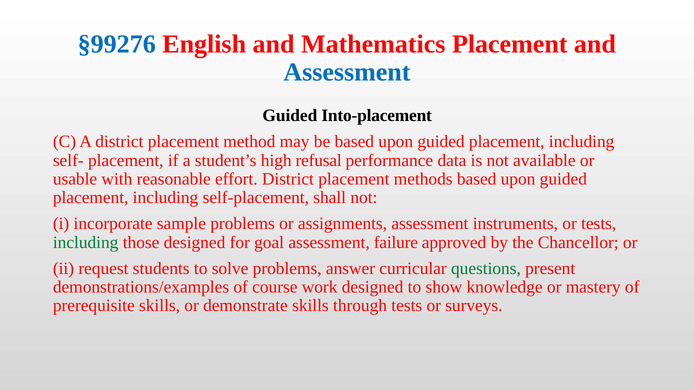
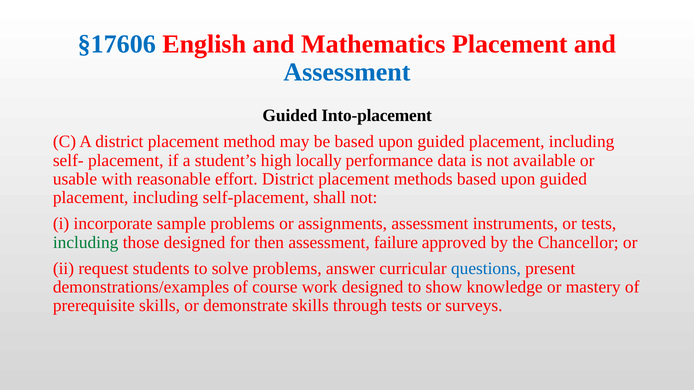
§99276: §99276 -> §17606 (117, 44)
refusal: refusal -> locally (319, 160)
goal: goal -> then (269, 243)
questions colour: green -> blue (486, 269)
